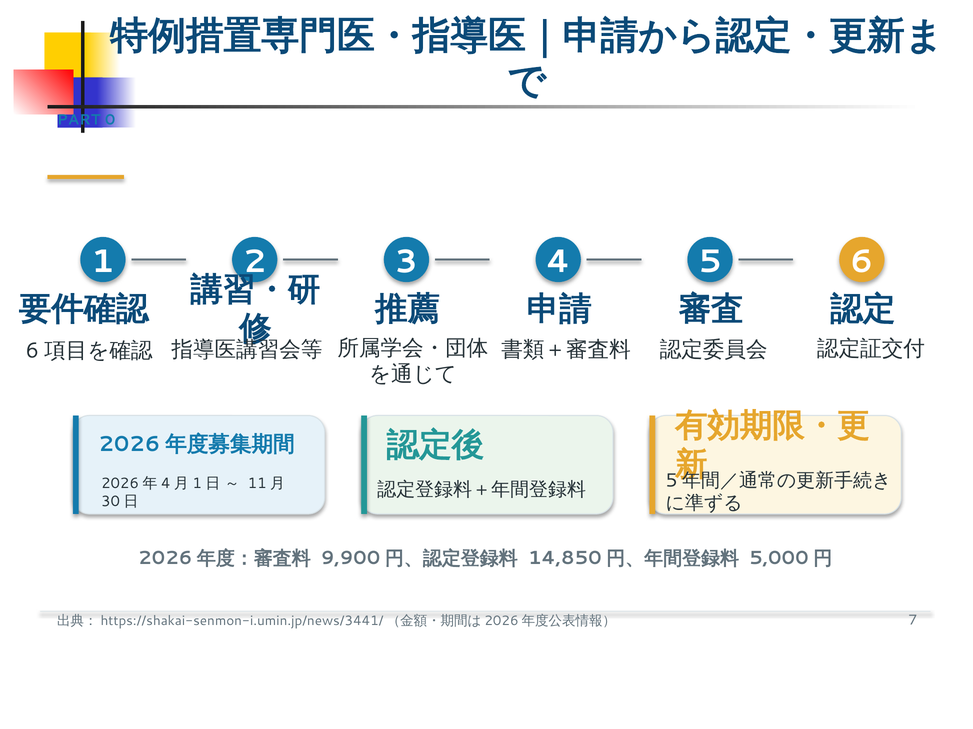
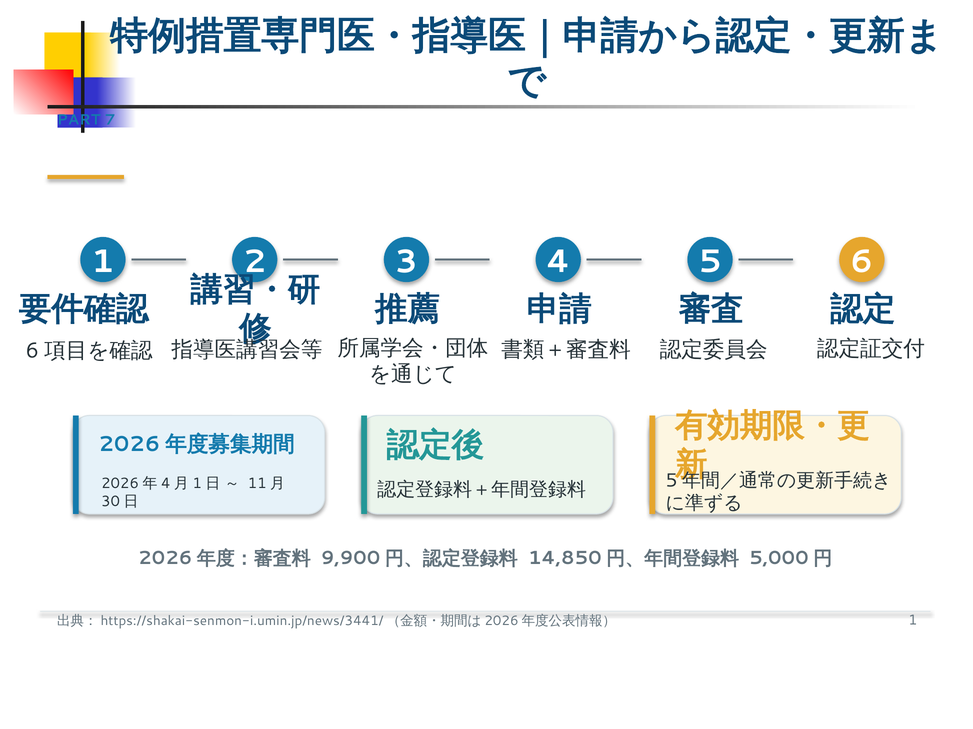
0: 0 -> 7 (110, 120)
7: 7 -> 1 (913, 621)
